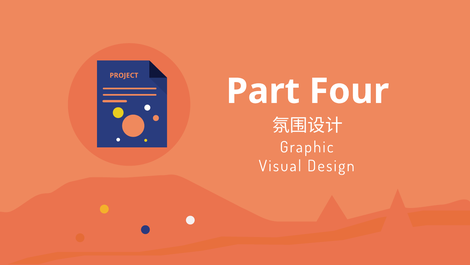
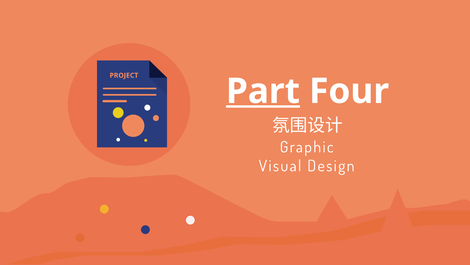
Part underline: none -> present (263, 91)
